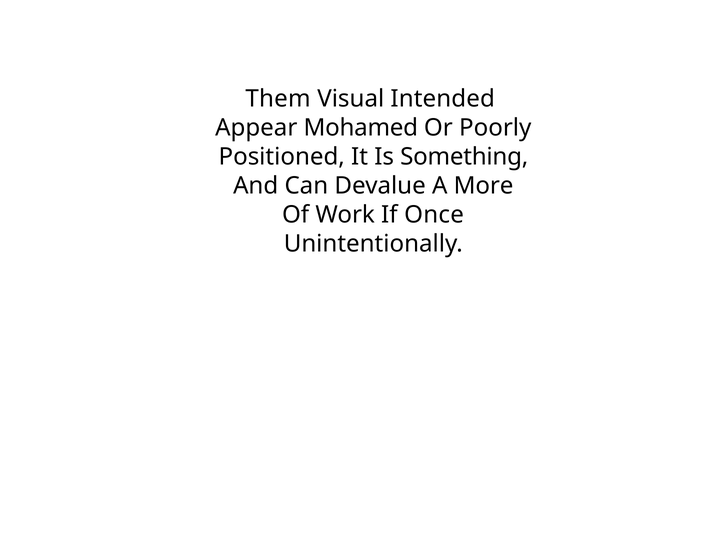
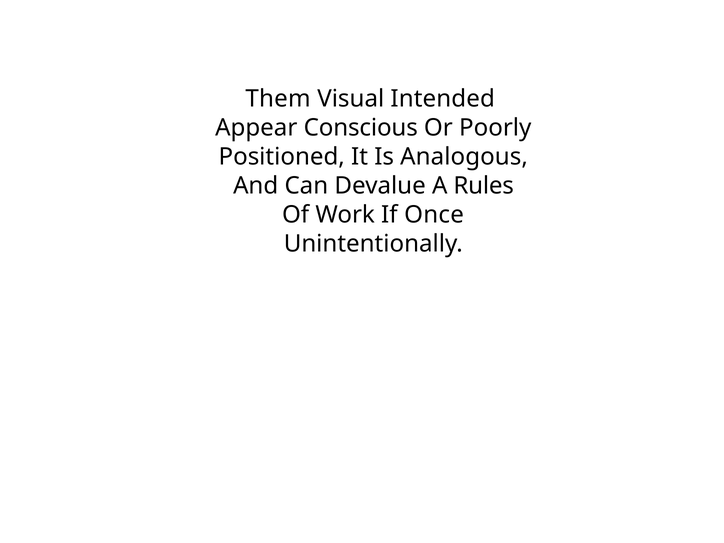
Mohamed: Mohamed -> Conscious (361, 128)
Something: Something -> Analogous (464, 157)
More: More -> Rules (484, 186)
